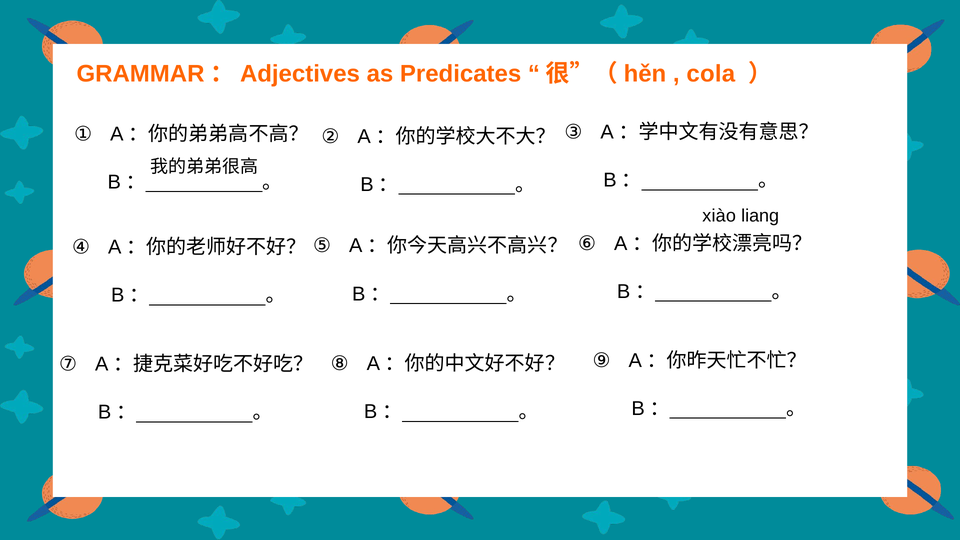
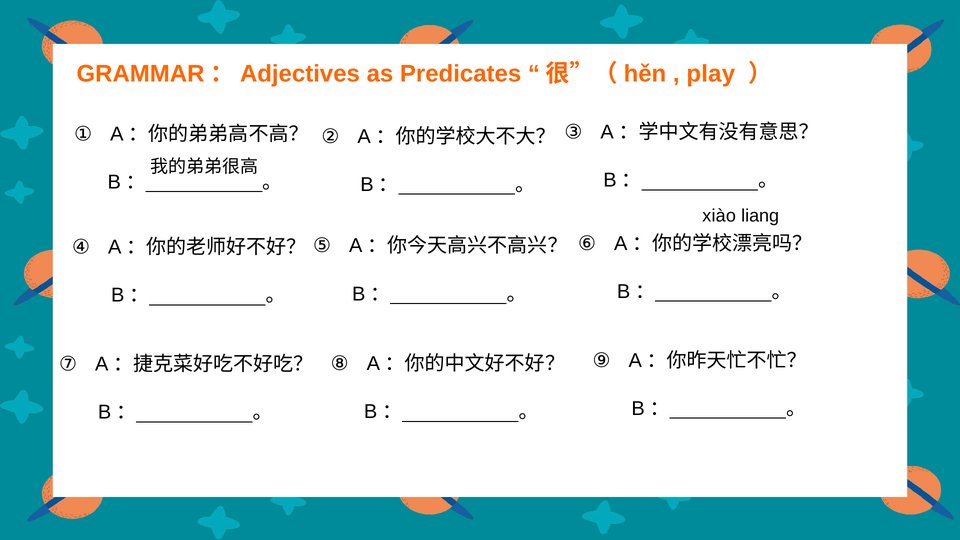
cola: cola -> play (711, 74)
